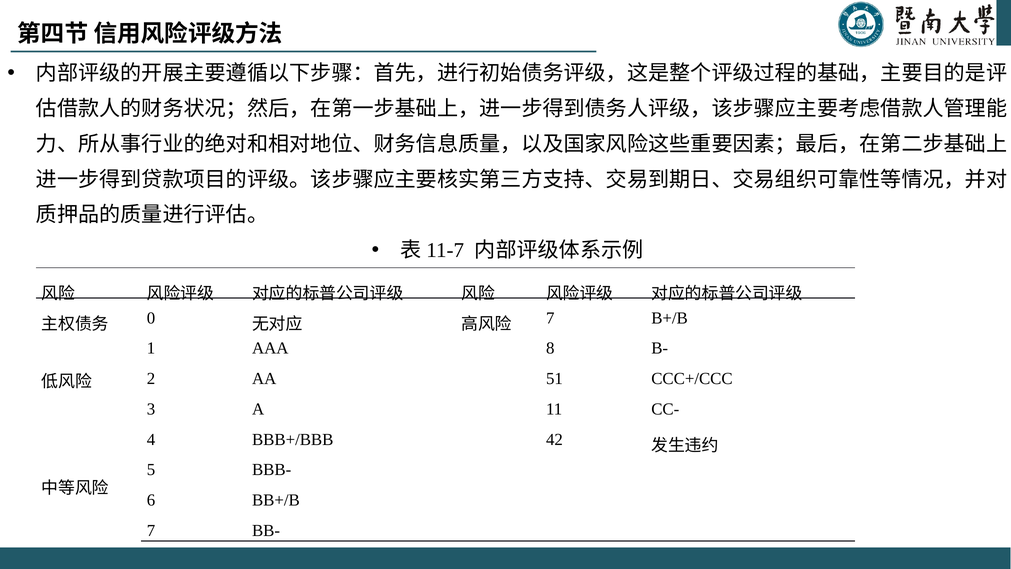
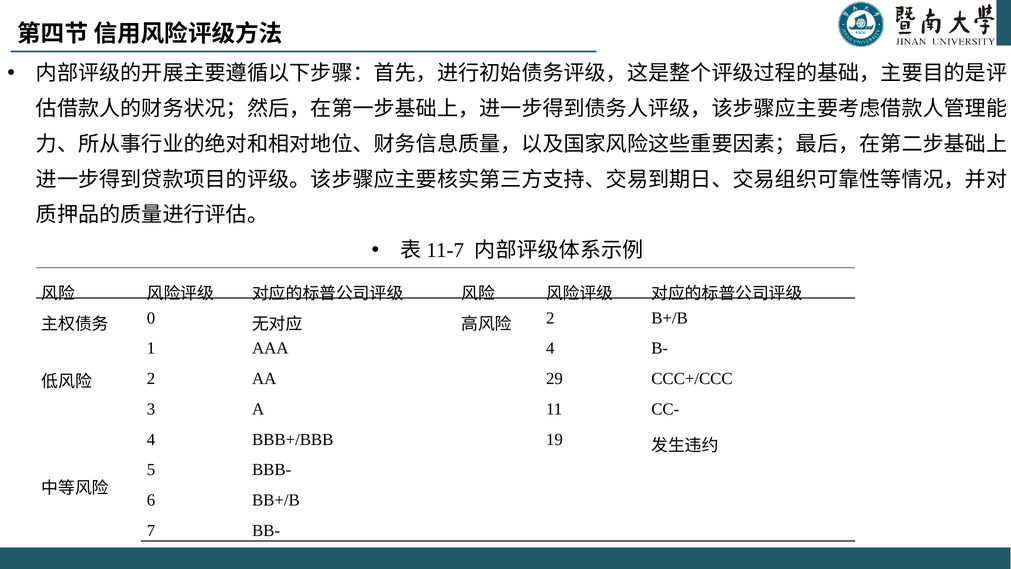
7: 7 -> 2 (550, 318)
AAA 8: 8 -> 4 (550, 348)
51: 51 -> 29 (554, 379)
42: 42 -> 19 (554, 439)
